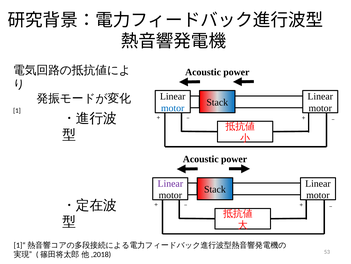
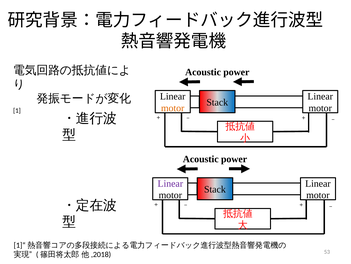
motor colour: blue -> orange (173, 108)
